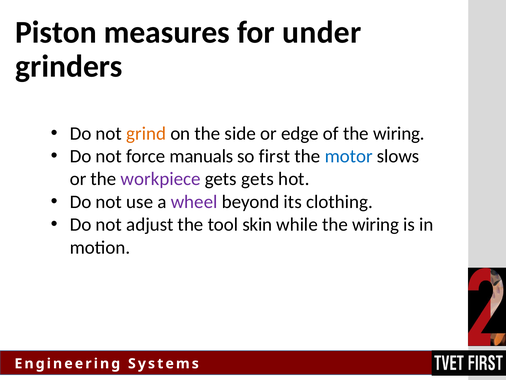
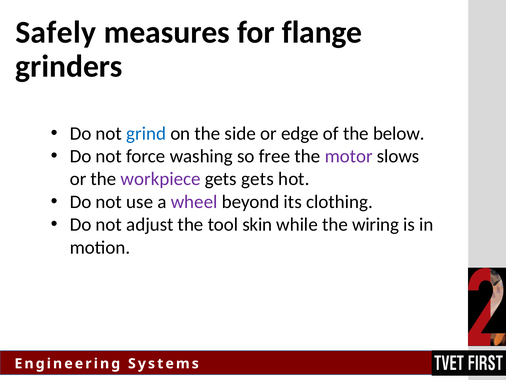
Piston: Piston -> Safely (56, 32)
under: under -> flange (322, 32)
grind colour: orange -> blue (146, 133)
of the wiring: wiring -> below (399, 133)
manuals: manuals -> washing (201, 156)
first: first -> free (275, 156)
motor colour: blue -> purple (349, 156)
